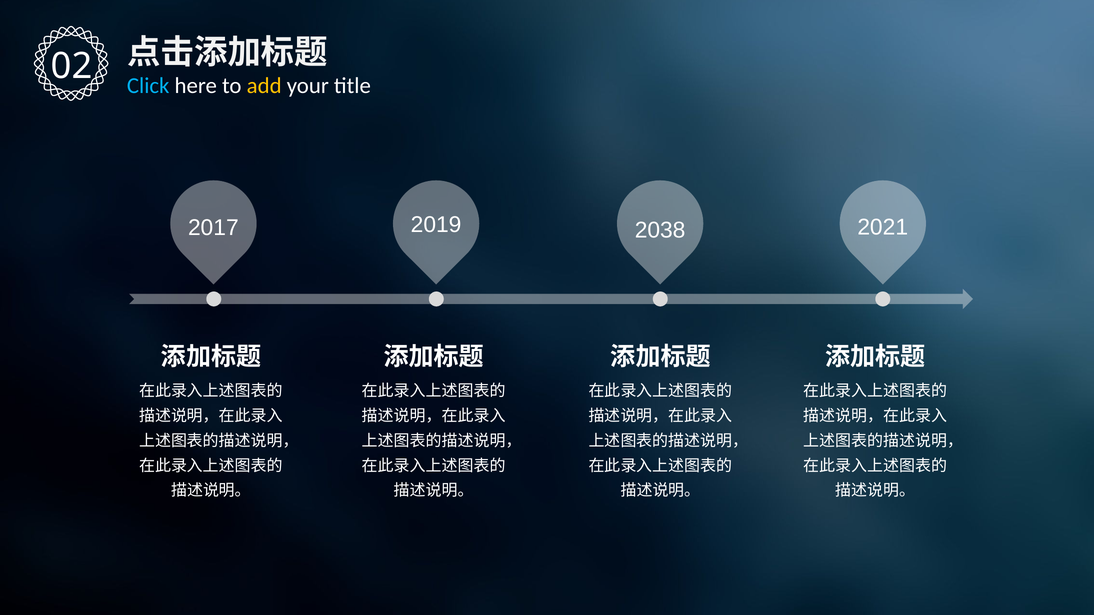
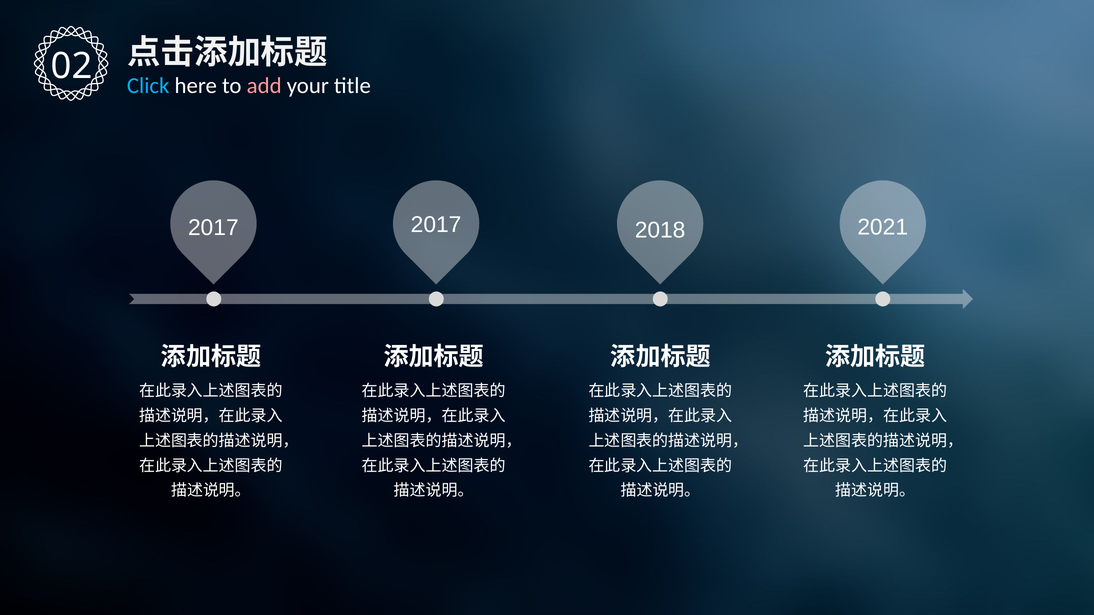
add colour: yellow -> pink (264, 86)
2019: 2019 -> 2017 (436, 225)
2038: 2038 -> 2018 (660, 230)
